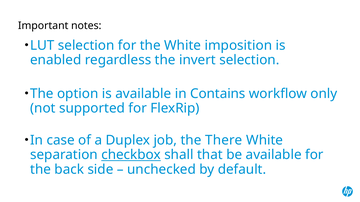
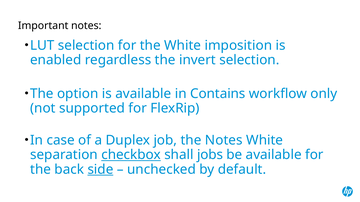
the There: There -> Notes (224, 141)
that: that -> jobs (210, 155)
side underline: none -> present (100, 170)
